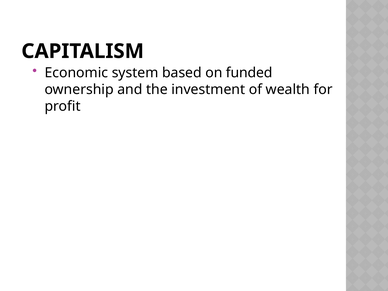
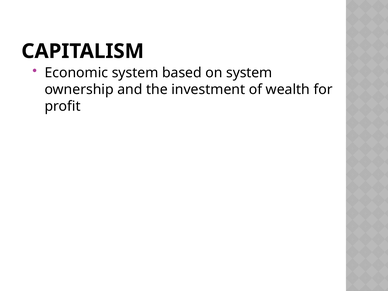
on funded: funded -> system (249, 73)
